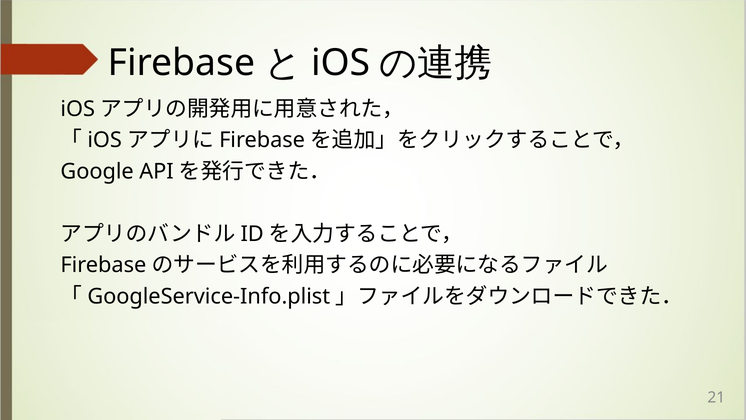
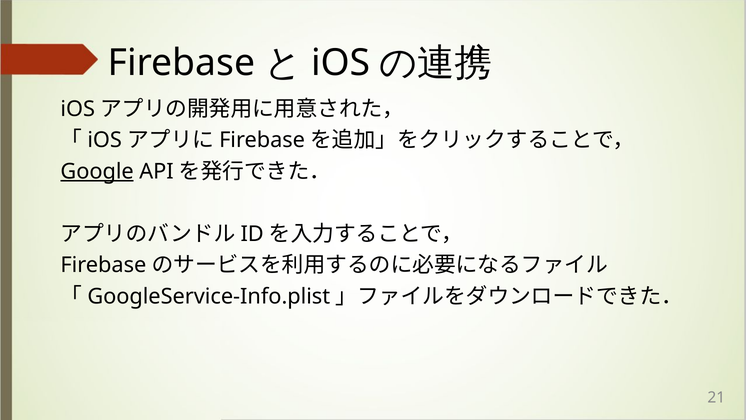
Google underline: none -> present (97, 171)
